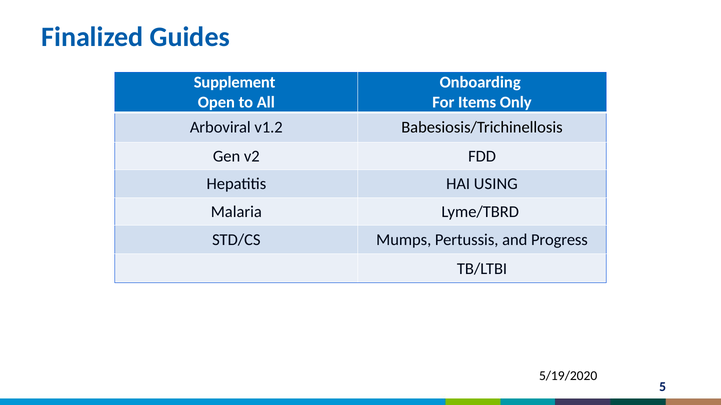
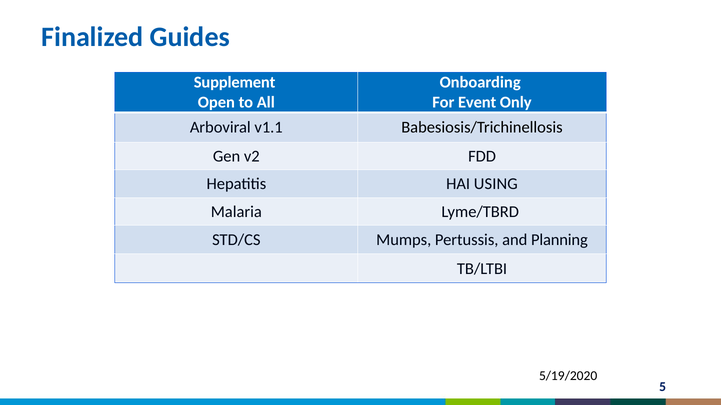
Items: Items -> Event (477, 103)
v1.2: v1.2 -> v1.1 (269, 128)
Progress: Progress -> Planning (559, 240)
